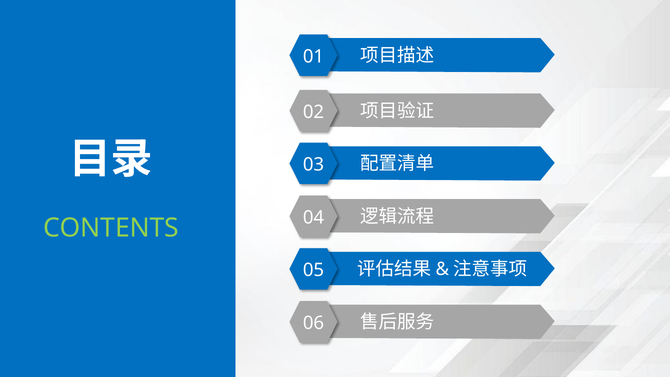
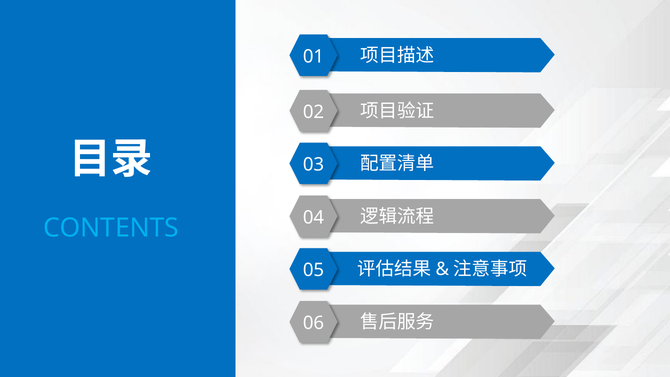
CONTENTS colour: light green -> light blue (111, 228)
